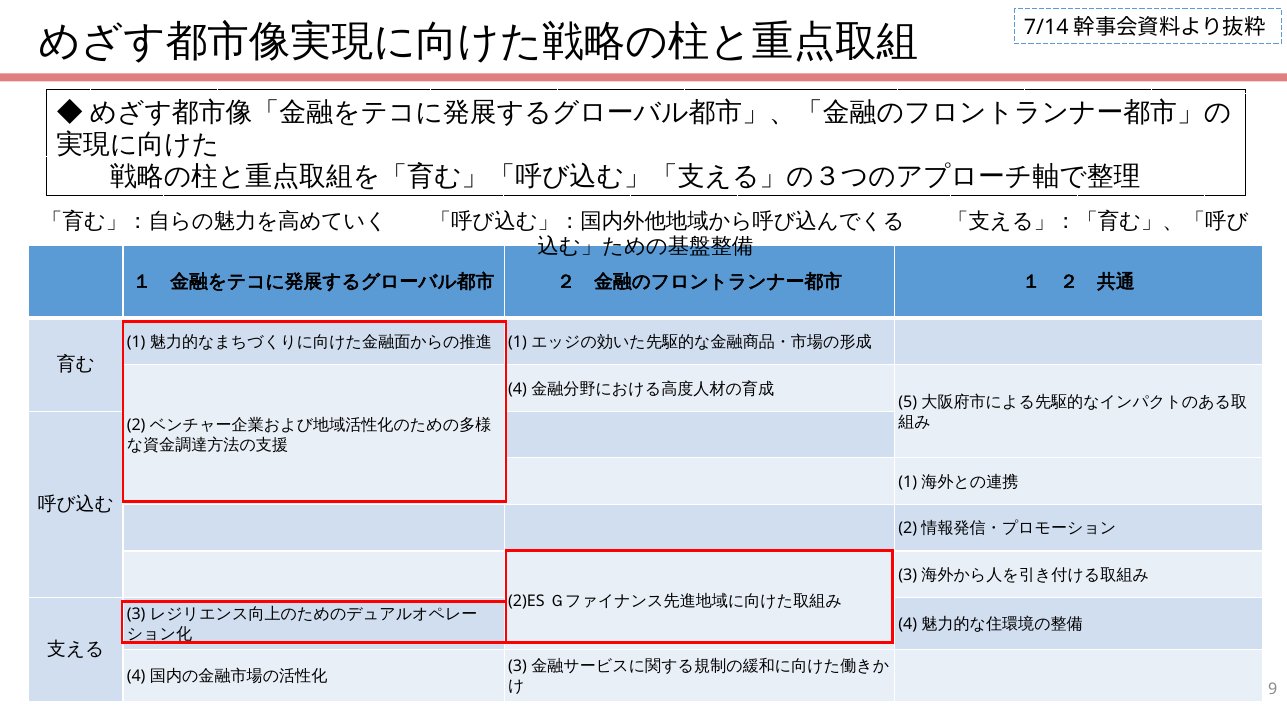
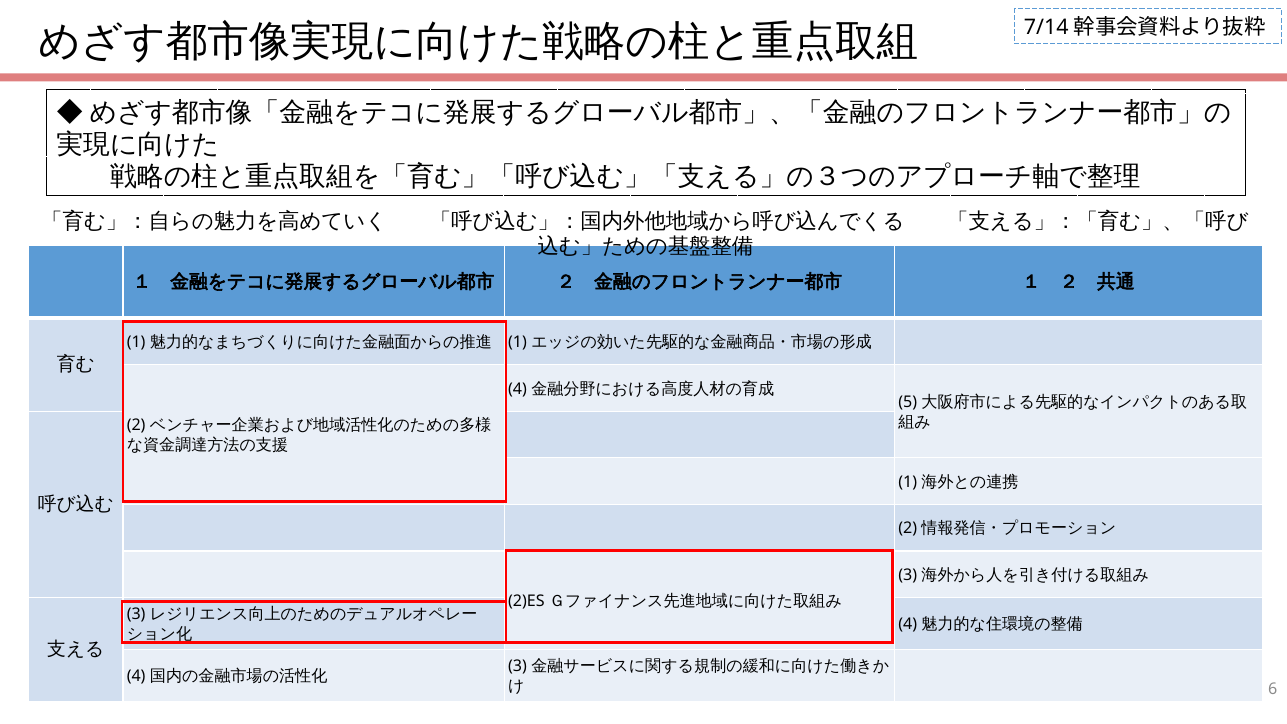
9: 9 -> 6 (1273, 689)
